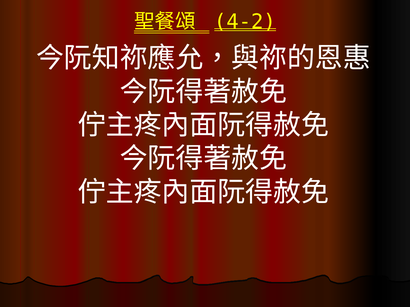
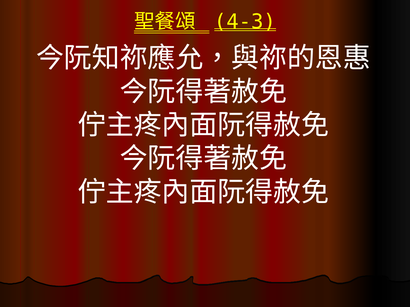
4-2: 4-2 -> 4-3 (245, 22)
